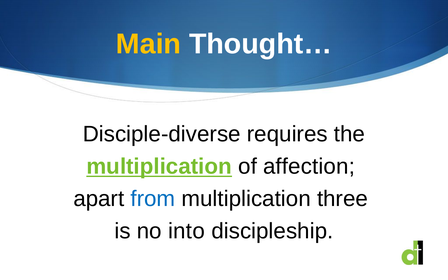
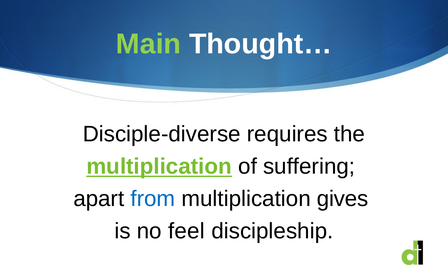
Main colour: yellow -> light green (149, 44)
affection: affection -> suffering (309, 166)
three: three -> gives (343, 199)
into: into -> feel (186, 231)
